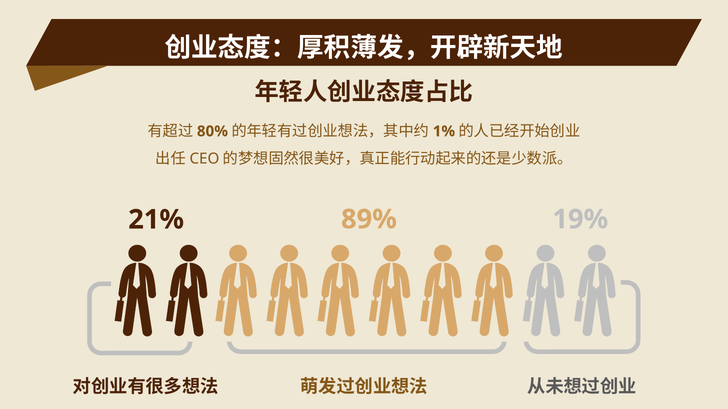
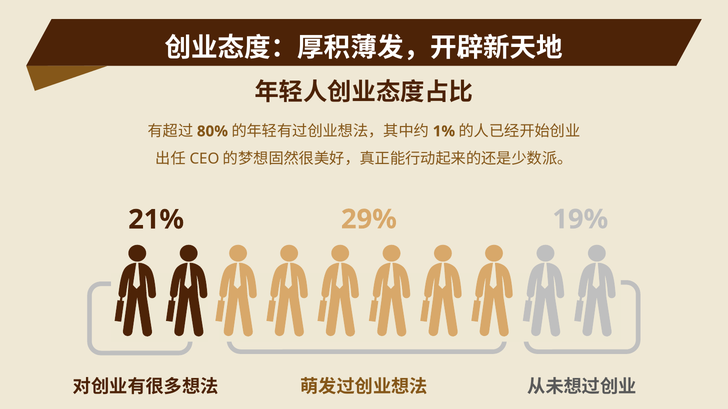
89%: 89% -> 29% (369, 220)
